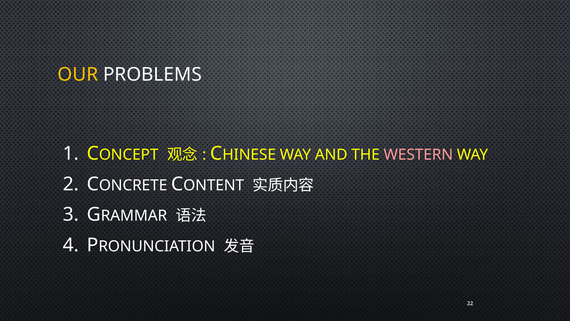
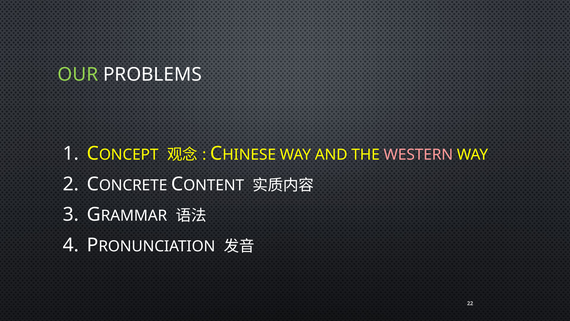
OUR colour: yellow -> light green (78, 74)
